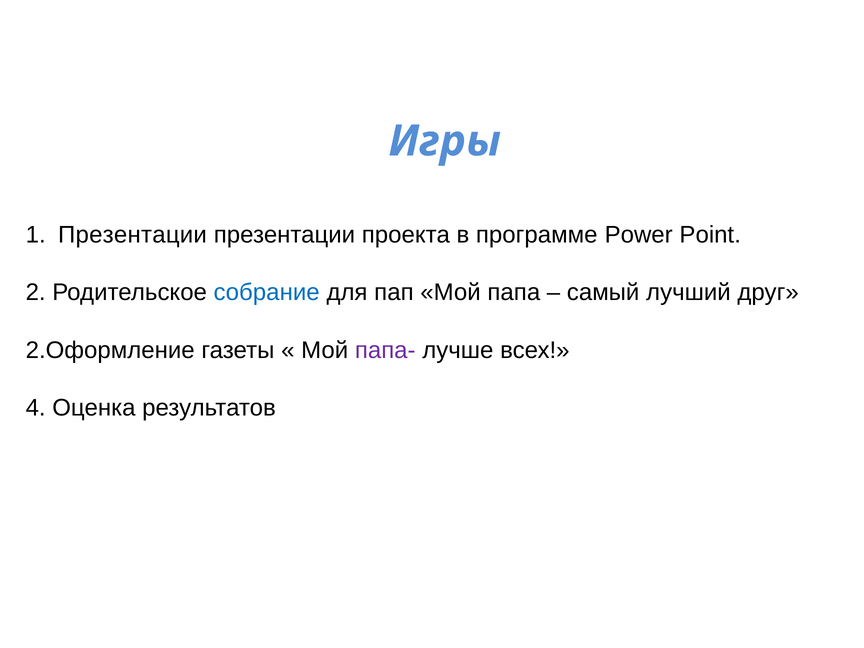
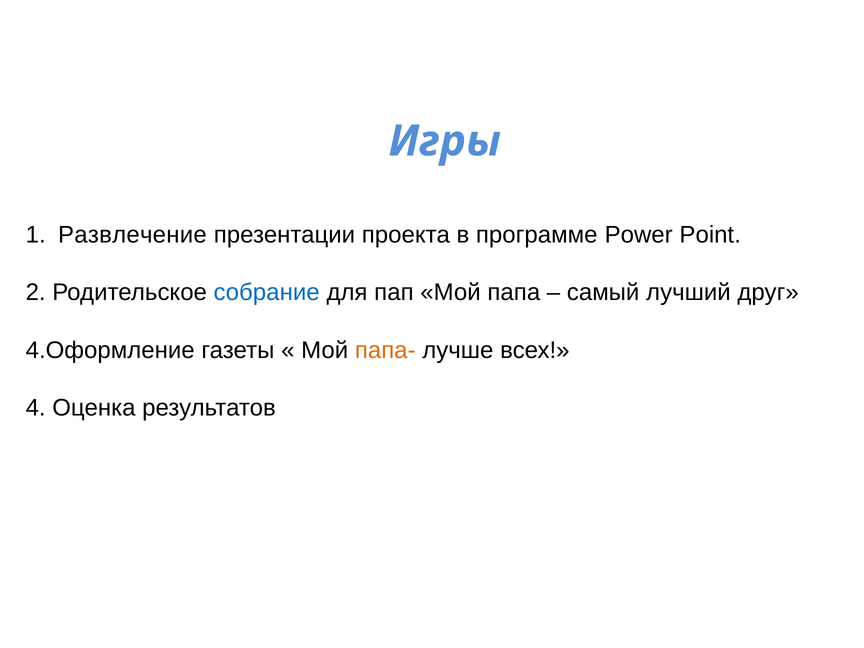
Презентации: Презентации -> Развлечение (132, 235)
2.Оформление: 2.Оформление -> 4.Оформление (110, 350)
папа- colour: purple -> orange (385, 350)
